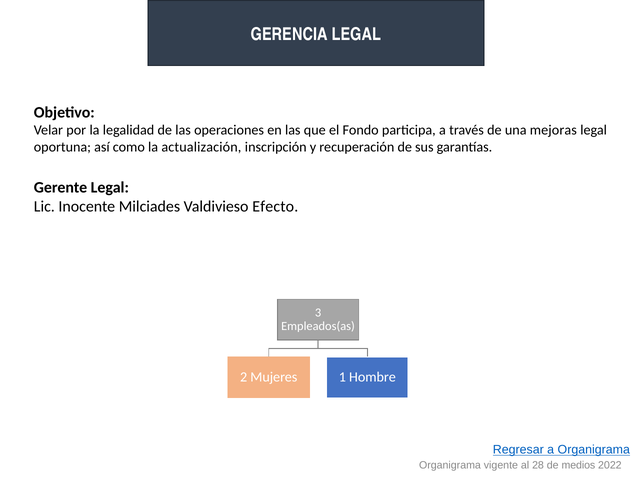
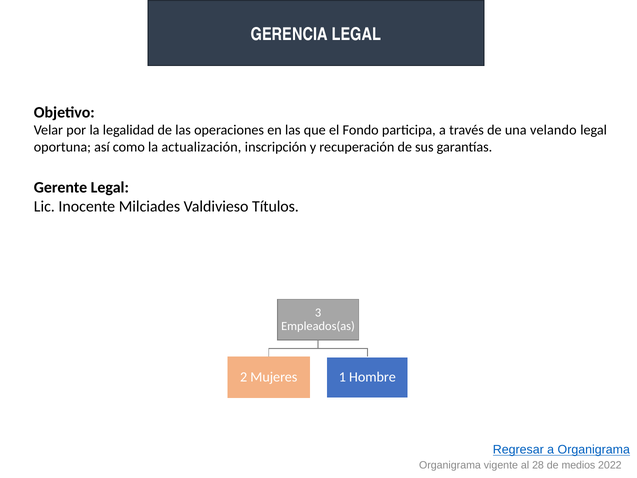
mejoras: mejoras -> velando (553, 130)
Efecto: Efecto -> Títulos (275, 207)
